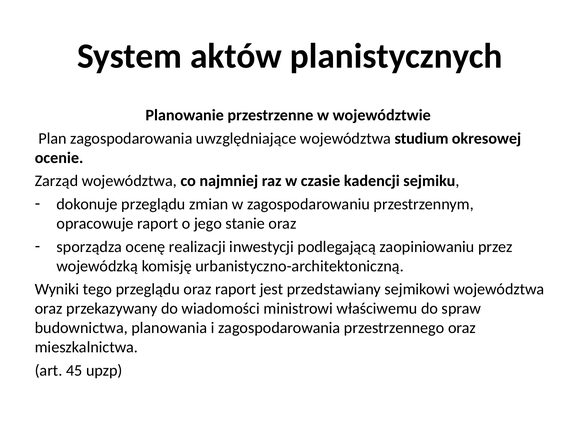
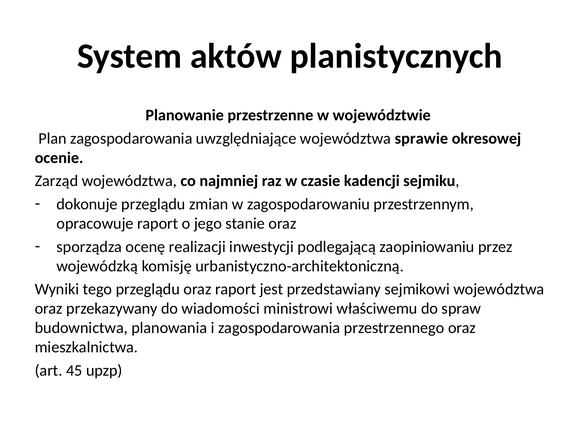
studium: studium -> sprawie (421, 138)
